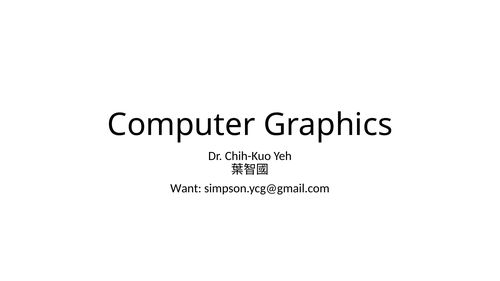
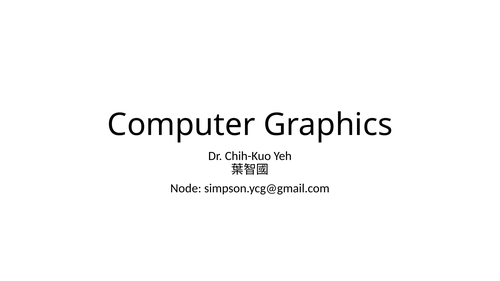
Want: Want -> Node (186, 188)
